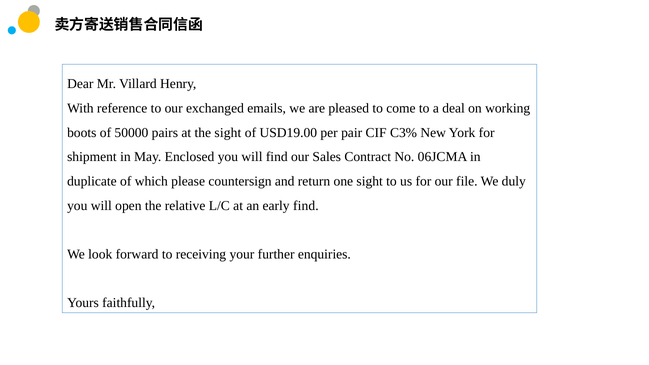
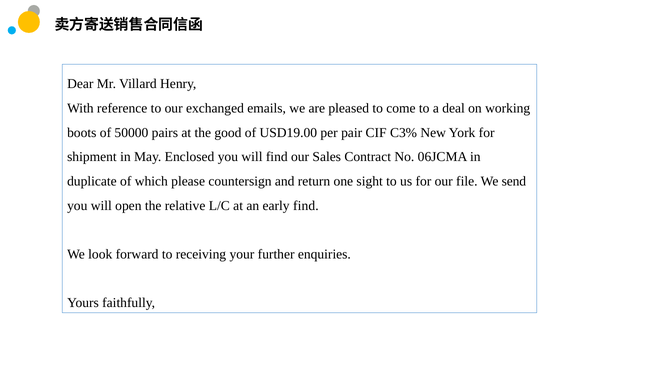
the sight: sight -> good (228, 133)
duly: duly -> send (514, 181)
